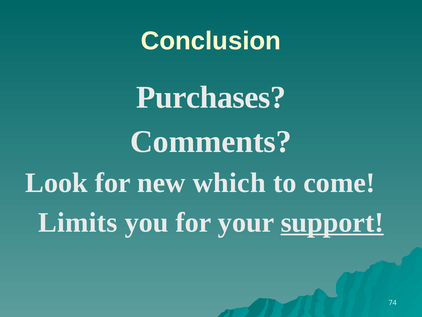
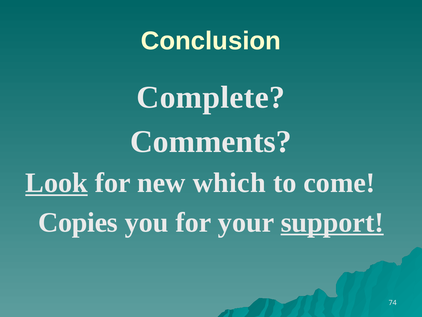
Purchases: Purchases -> Complete (211, 97)
Look underline: none -> present (57, 183)
Limits: Limits -> Copies (78, 222)
